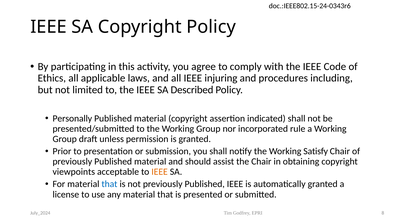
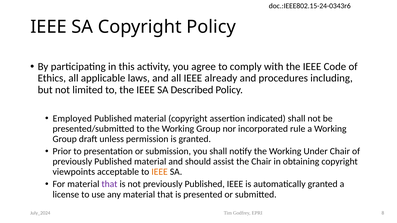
injuring: injuring -> already (221, 78)
Personally: Personally -> Employed (72, 119)
Satisfy: Satisfy -> Under (316, 152)
that colour: blue -> purple (109, 184)
